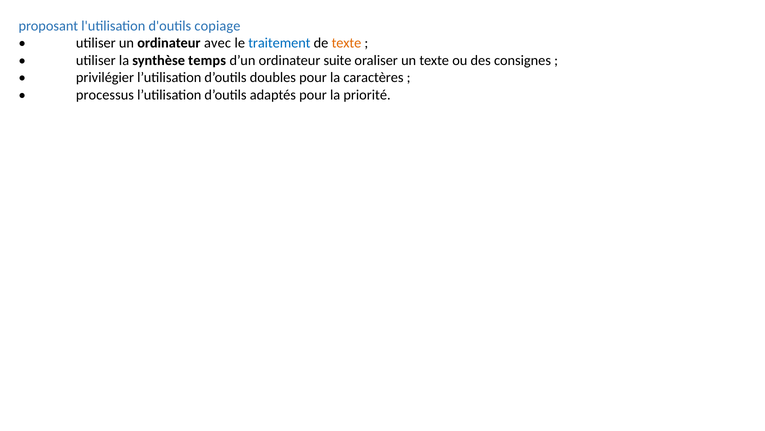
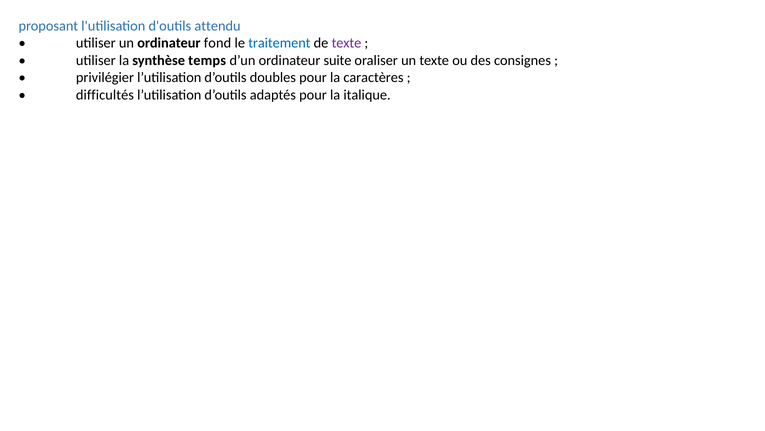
copiage: copiage -> attendu (218, 26)
avec: avec -> fond (218, 43)
texte colour: orange -> purple (346, 43)
processus: processus -> difficultés (105, 95)
priorité: priorité -> italique (367, 95)
